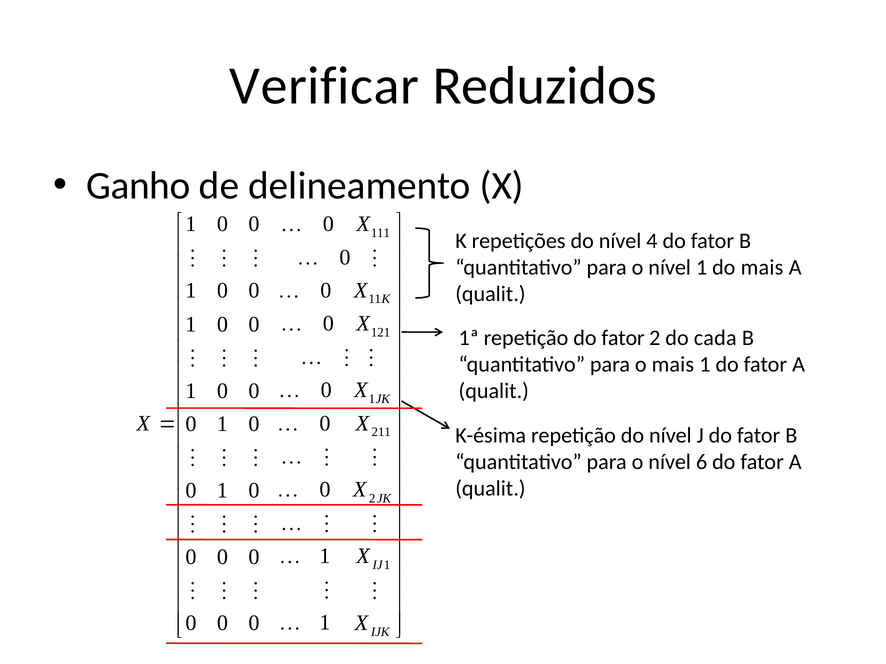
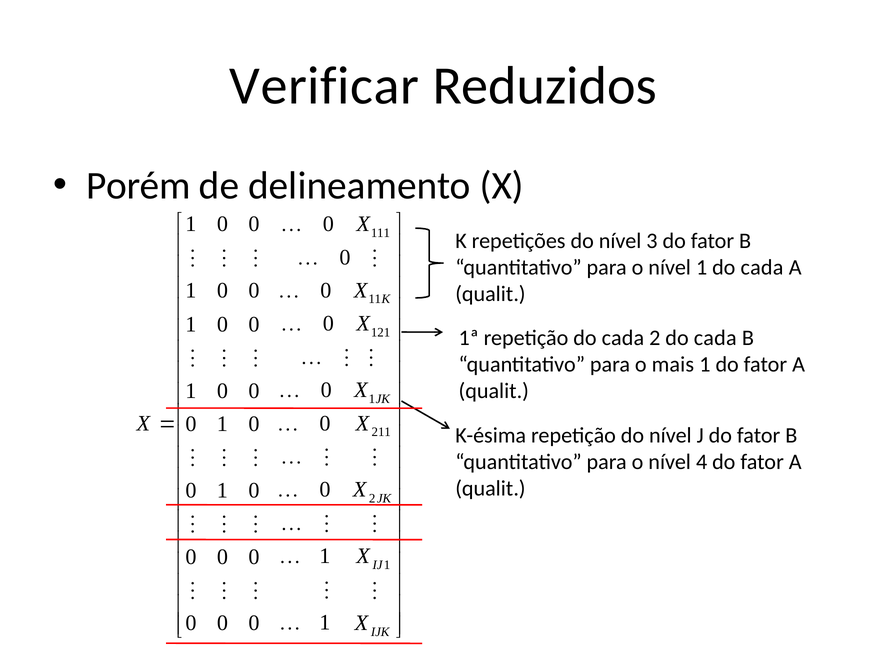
Ganho: Ganho -> Porém (138, 186)
4: 4 -> 3 (652, 241)
1 do mais: mais -> cada (762, 268)
repetição do fator: fator -> cada (623, 338)
6: 6 -> 4 (702, 462)
